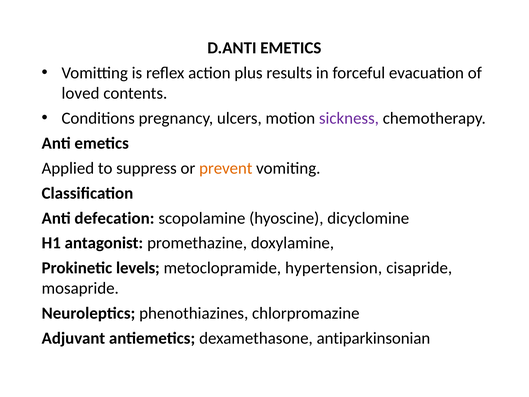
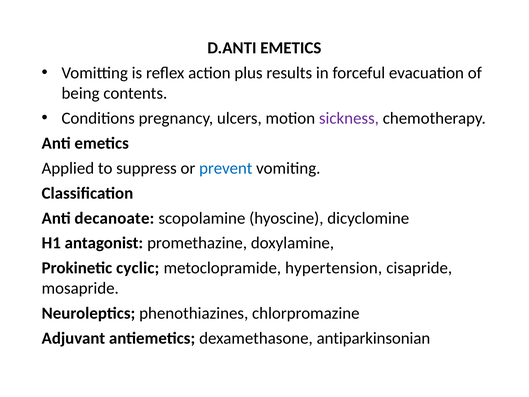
loved: loved -> being (81, 93)
prevent colour: orange -> blue (226, 168)
defecation: defecation -> decanoate (114, 218)
levels: levels -> cyclic (138, 268)
